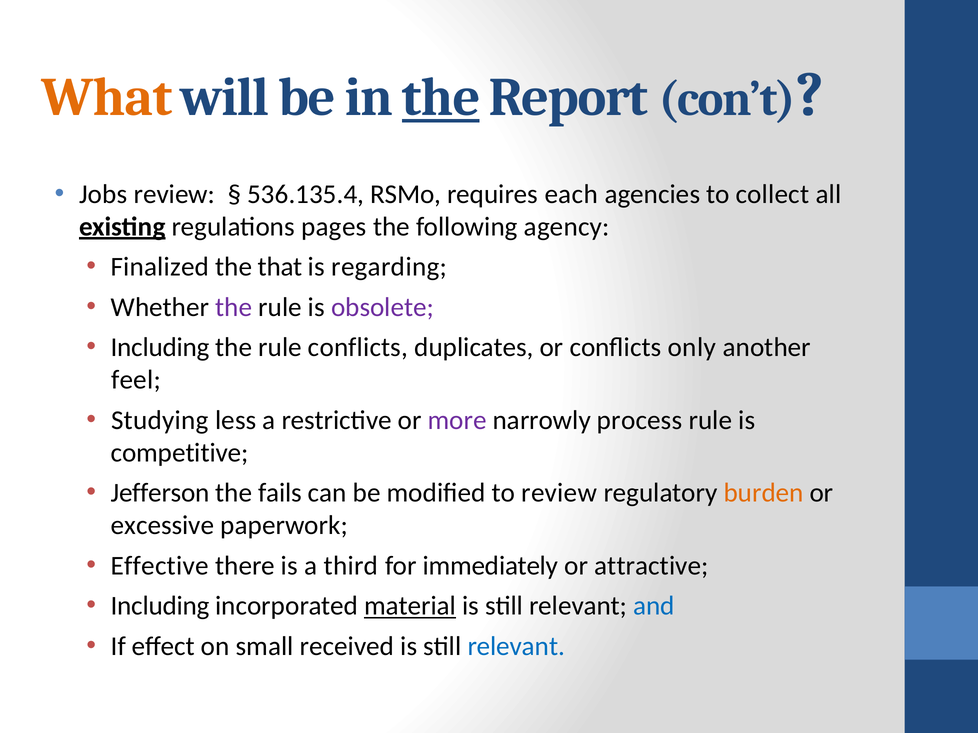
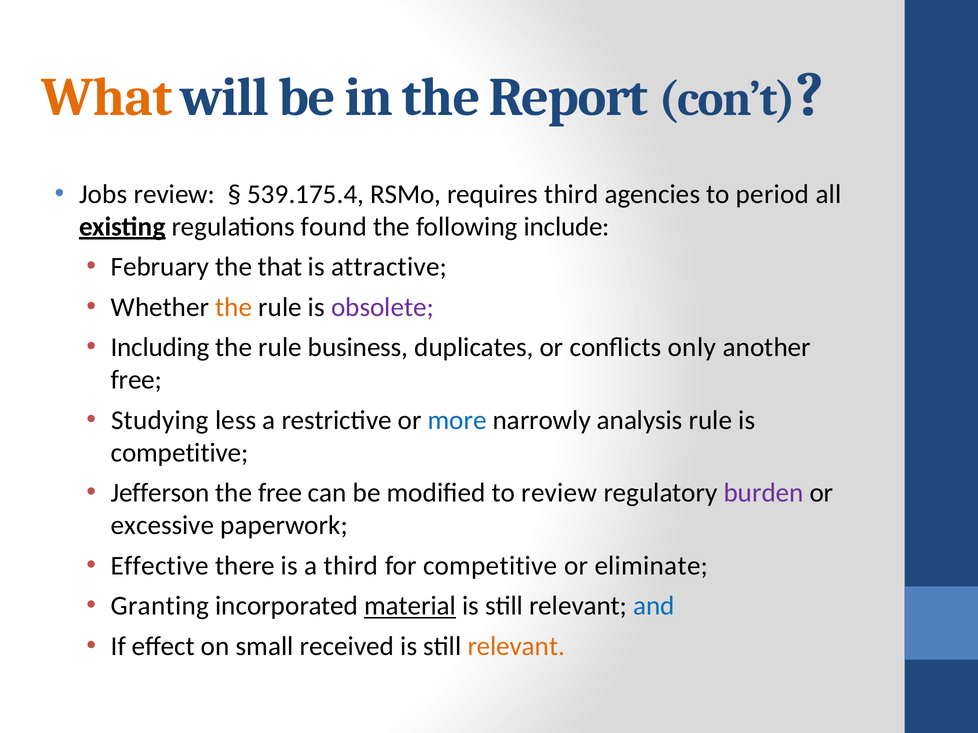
the underline: present -> none (441, 98)
536.135.4: 536.135.4 -> 539.175.4 (306, 194)
requires each: each -> third (571, 194)
collect: collect -> period (772, 194)
pages: pages -> found (334, 227)
agency: agency -> include (567, 227)
Finalized: Finalized -> February (160, 267)
regarding: regarding -> attractive (389, 267)
the colour: purple -> orange (234, 307)
rule conflicts: conflicts -> business (358, 348)
feel: feel -> free (136, 380)
more colour: purple -> blue (457, 420)
process: process -> analysis (640, 420)
the fails: fails -> free (280, 493)
burden colour: orange -> purple (764, 493)
for immediately: immediately -> competitive (490, 566)
attractive: attractive -> eliminate (651, 566)
Including: Including -> Granting (160, 606)
relevant colour: blue -> orange (516, 647)
